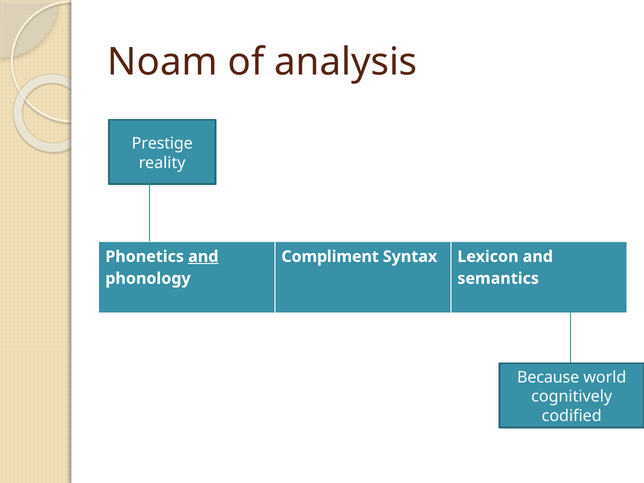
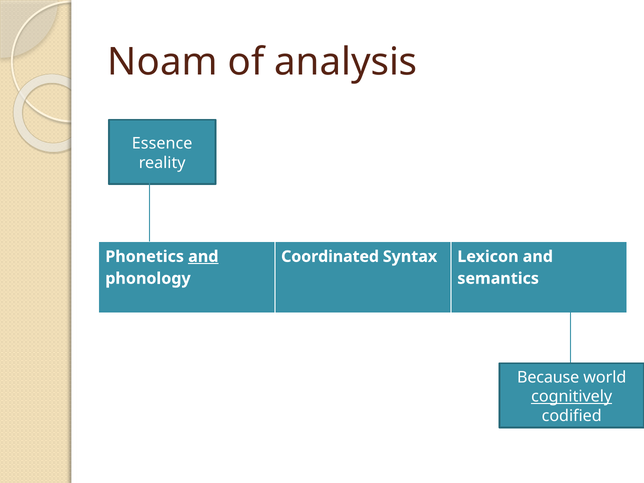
Prestige: Prestige -> Essence (162, 143)
Compliment: Compliment -> Coordinated (330, 257)
cognitively underline: none -> present (572, 397)
